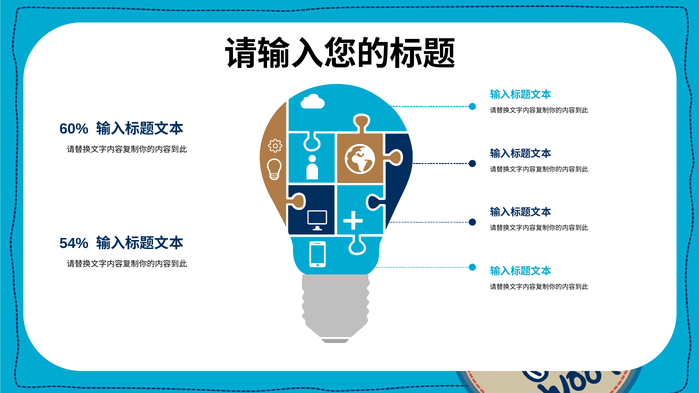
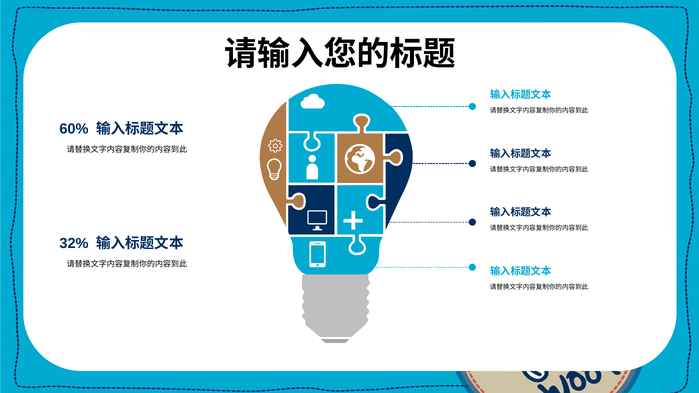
54%: 54% -> 32% (74, 244)
